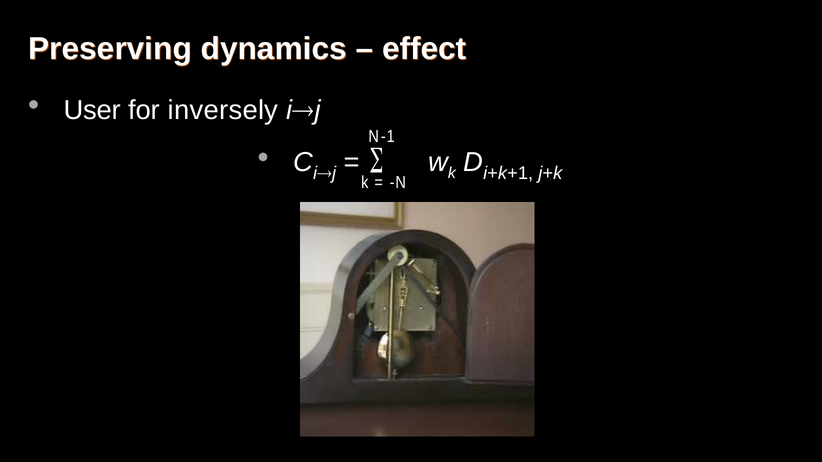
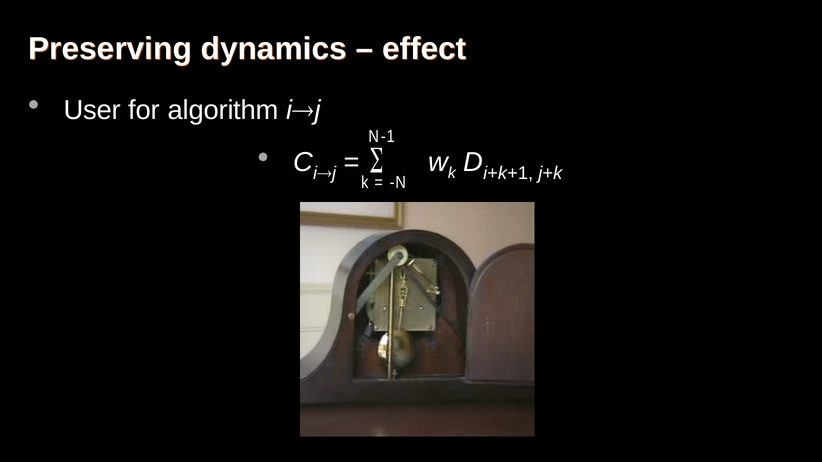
inversely: inversely -> algorithm (223, 111)
